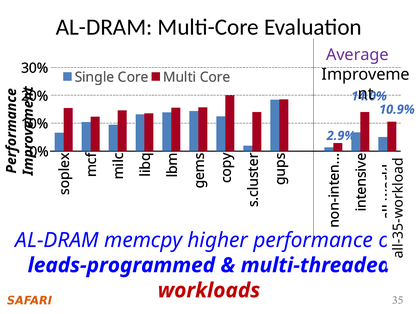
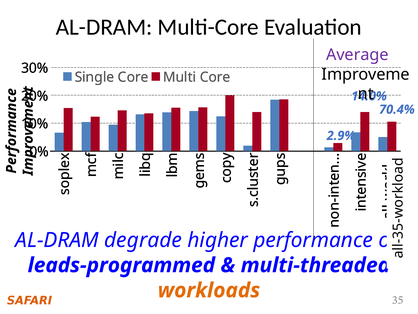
10.9%: 10.9% -> 70.4% (397, 109)
memcpy: memcpy -> degrade (143, 240)
workloads colour: red -> orange (209, 290)
